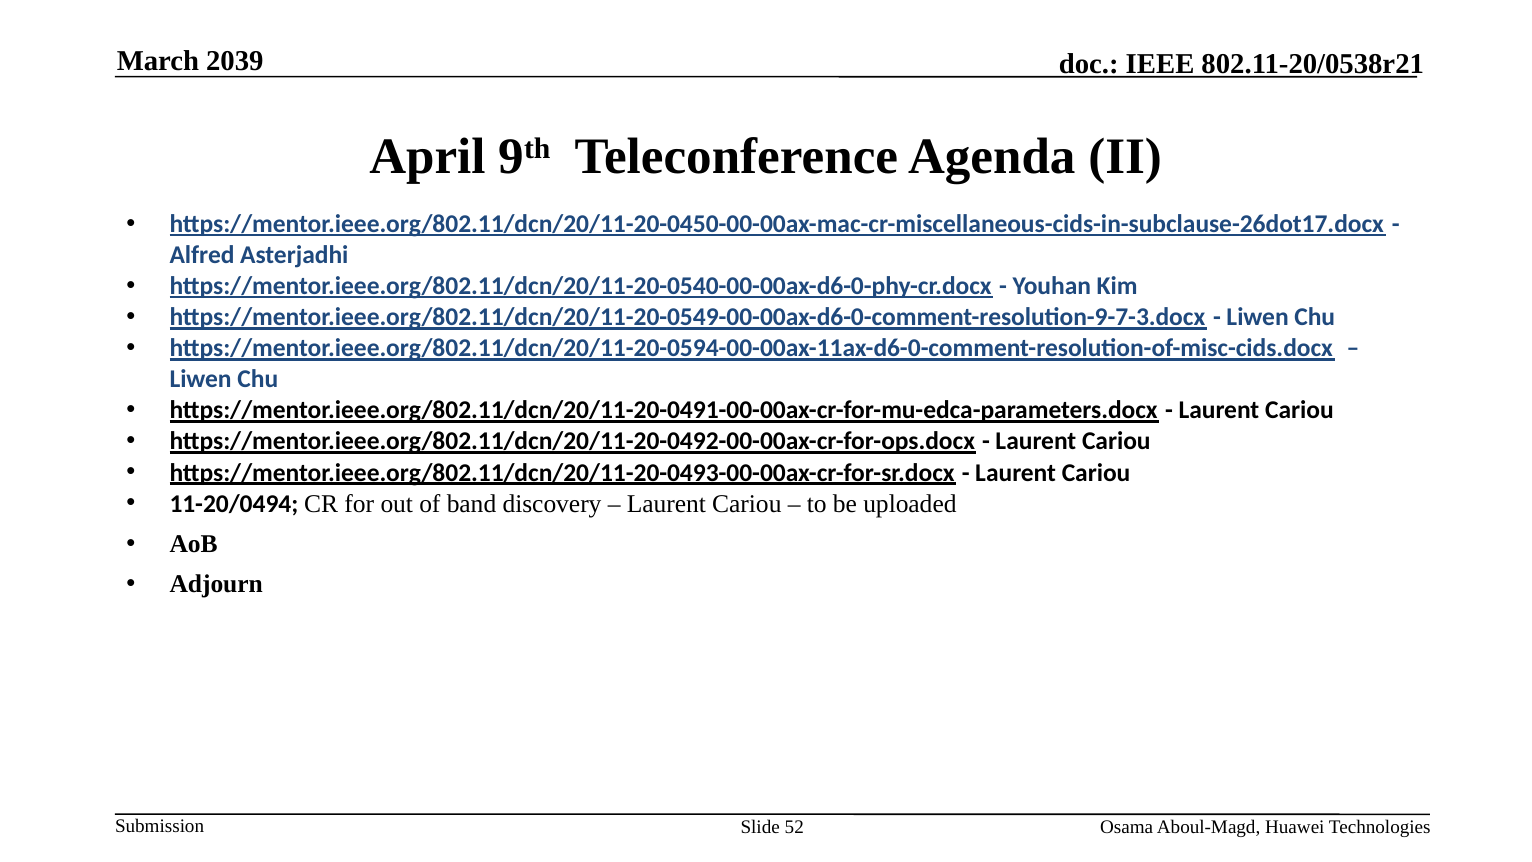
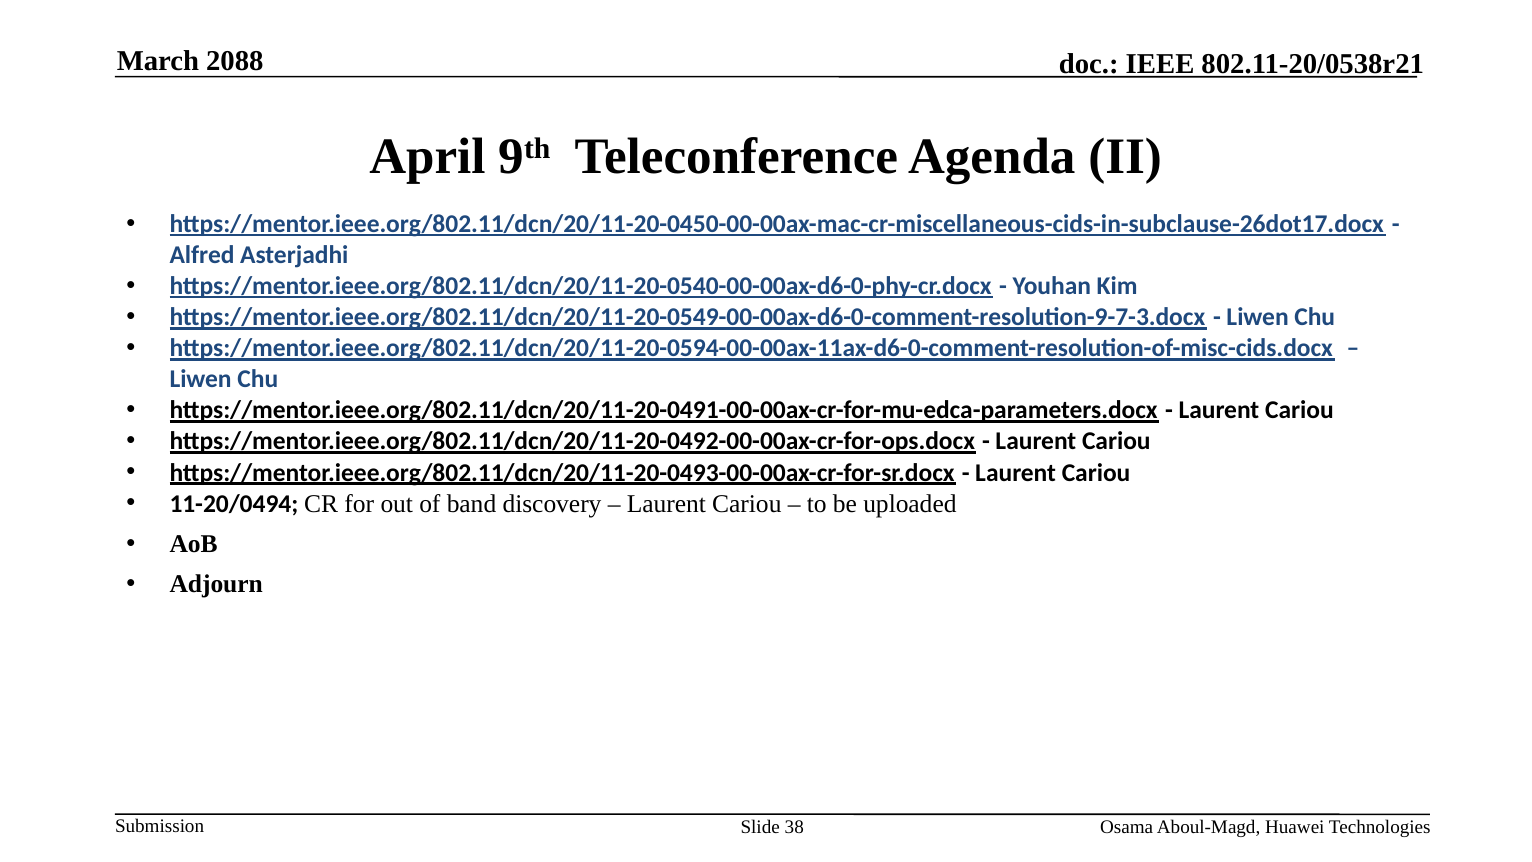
2039: 2039 -> 2088 (235, 61)
52: 52 -> 38 (794, 826)
